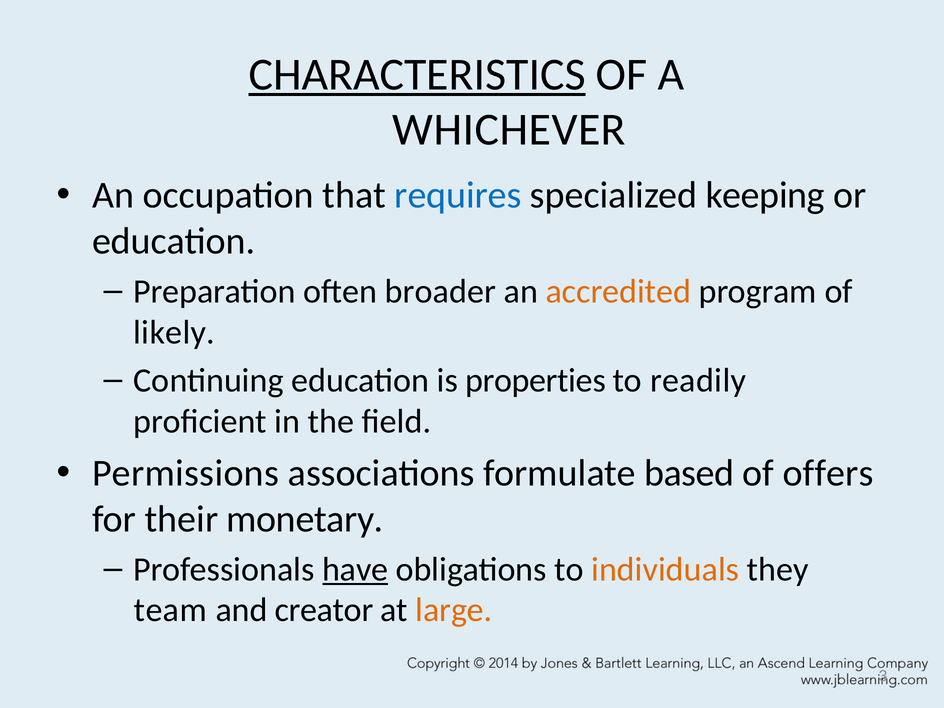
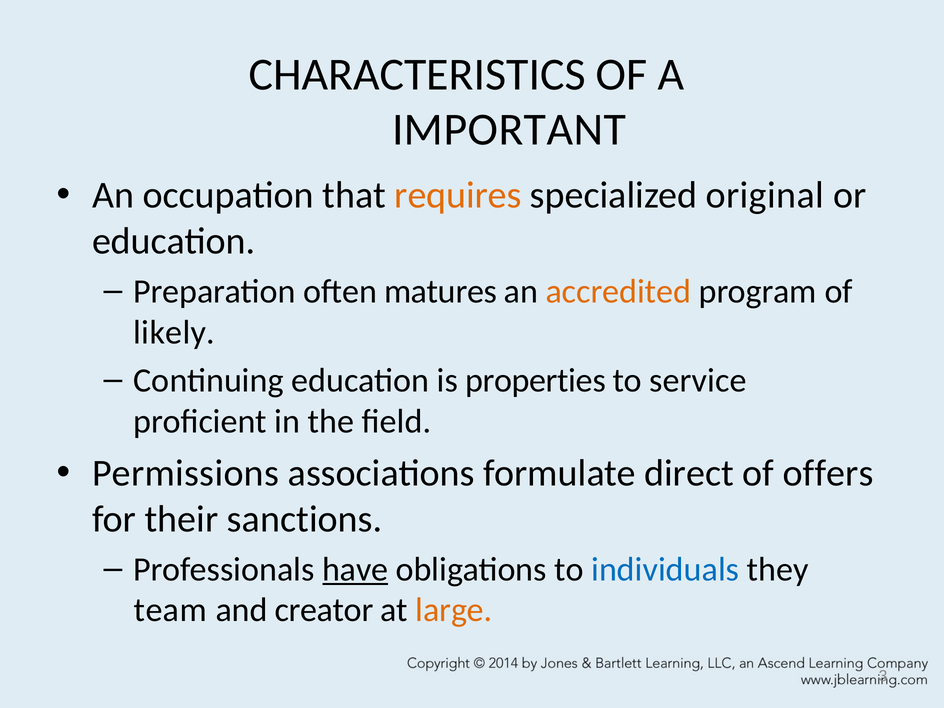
CHARACTERISTICS underline: present -> none (417, 75)
WHICHEVER: WHICHEVER -> IMPORTANT (509, 130)
requires colour: blue -> orange (458, 195)
keeping: keeping -> original (765, 195)
broader: broader -> matures (441, 291)
readily: readily -> service (698, 381)
based: based -> direct (689, 473)
monetary: monetary -> sanctions (305, 519)
individuals colour: orange -> blue (665, 569)
